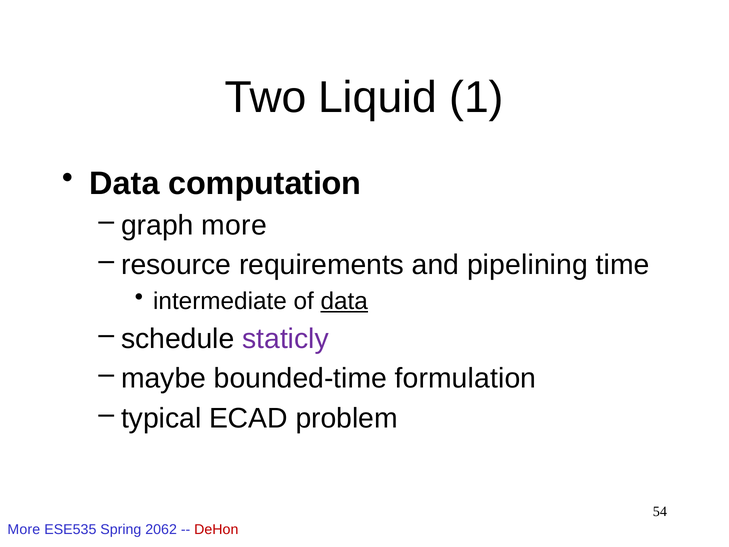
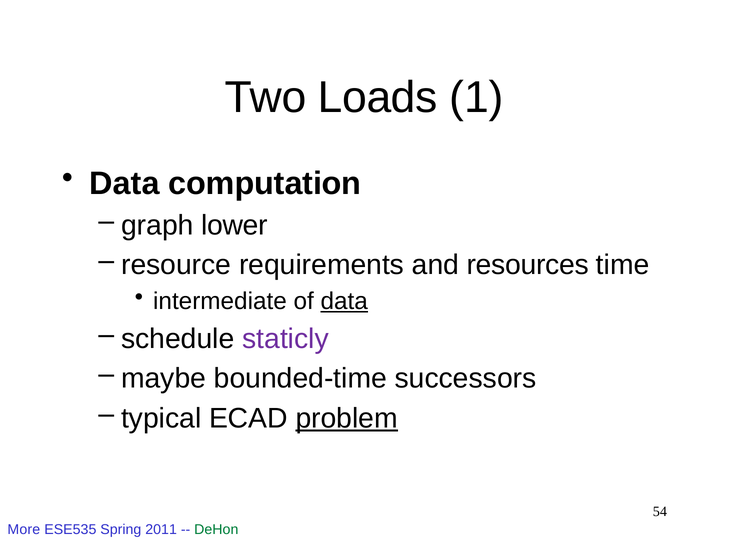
Liquid: Liquid -> Loads (378, 97)
graph more: more -> lower (234, 225)
pipelining: pipelining -> resources (528, 265)
formulation: formulation -> successors (466, 378)
problem underline: none -> present (347, 418)
2062: 2062 -> 2011 (161, 530)
DeHon colour: red -> green (216, 530)
